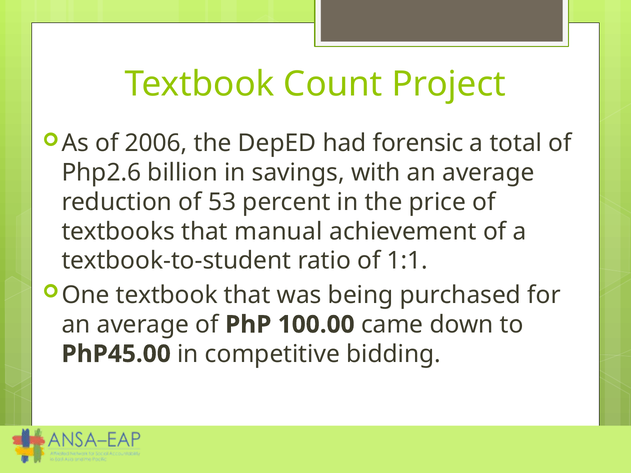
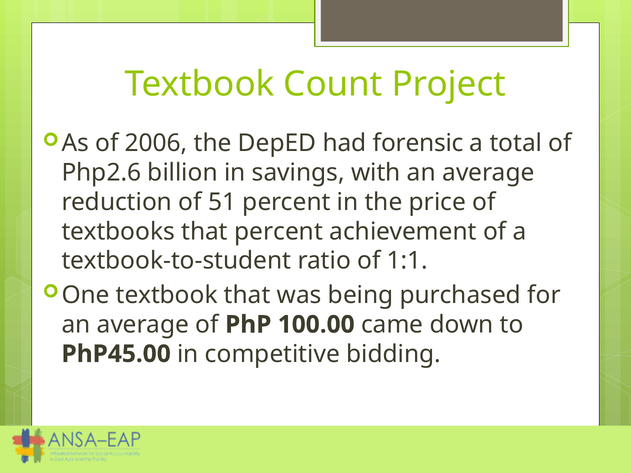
53: 53 -> 51 (222, 202)
that manual: manual -> percent (279, 232)
